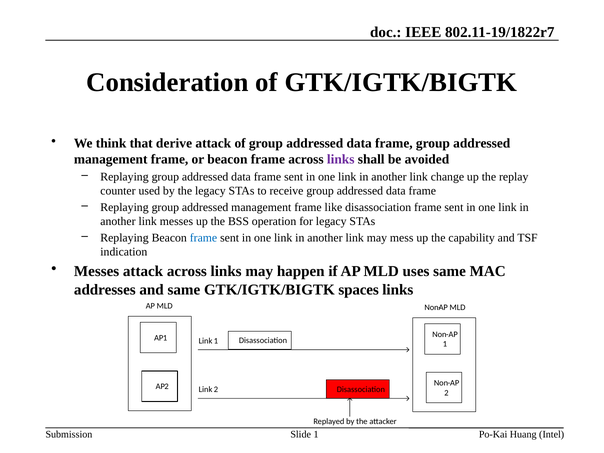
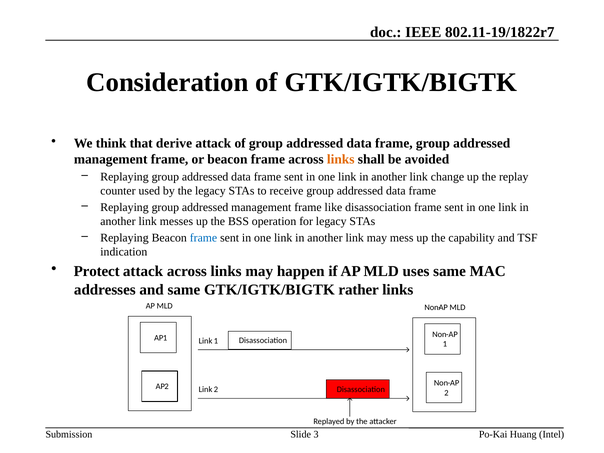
links colour: purple -> orange (341, 160)
Messes: Messes -> Protect (97, 271)
spaces: spaces -> rather (359, 290)
Slide 1: 1 -> 3 (316, 434)
